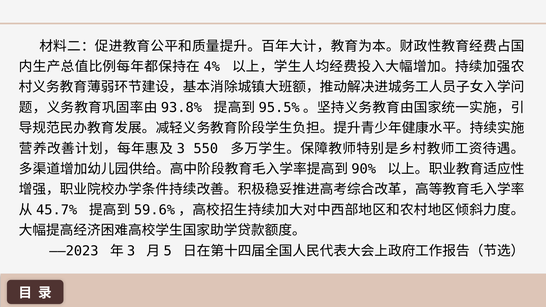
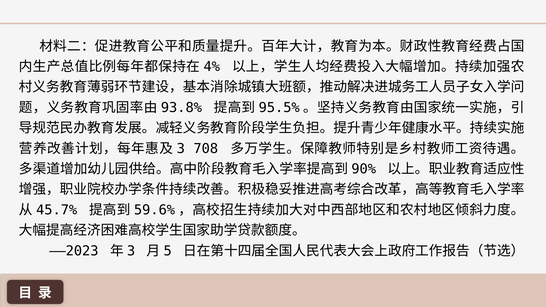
550: 550 -> 708 (206, 149)
